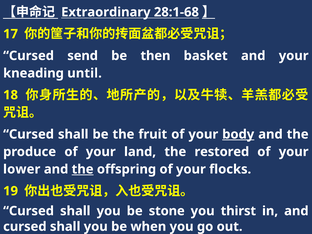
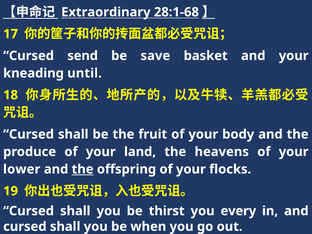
then: then -> save (155, 56)
body underline: present -> none (238, 134)
restored: restored -> heavens (222, 152)
stone: stone -> thirst (167, 211)
thirst: thirst -> every (238, 211)
